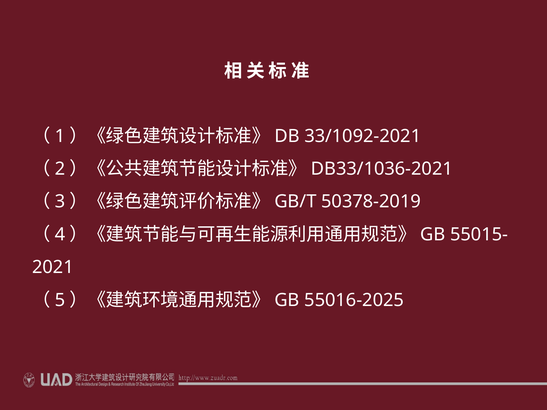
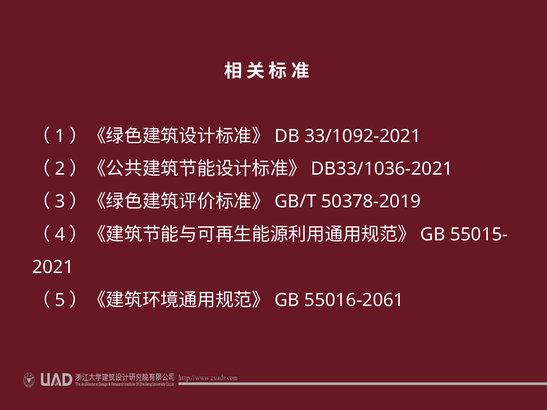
55016-2025: 55016-2025 -> 55016-2061 (354, 300)
